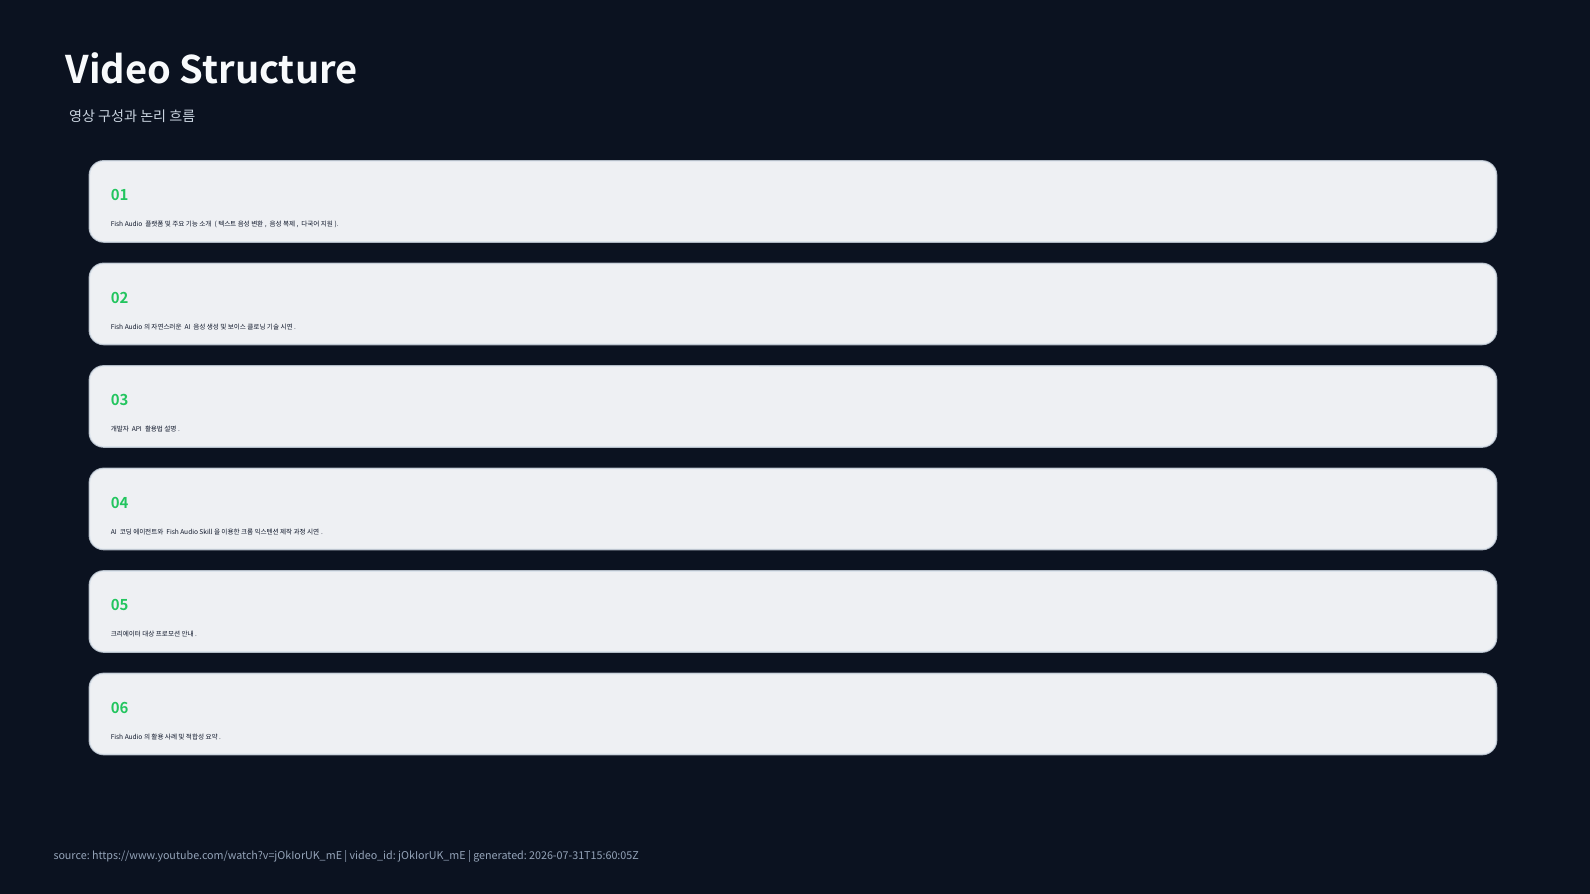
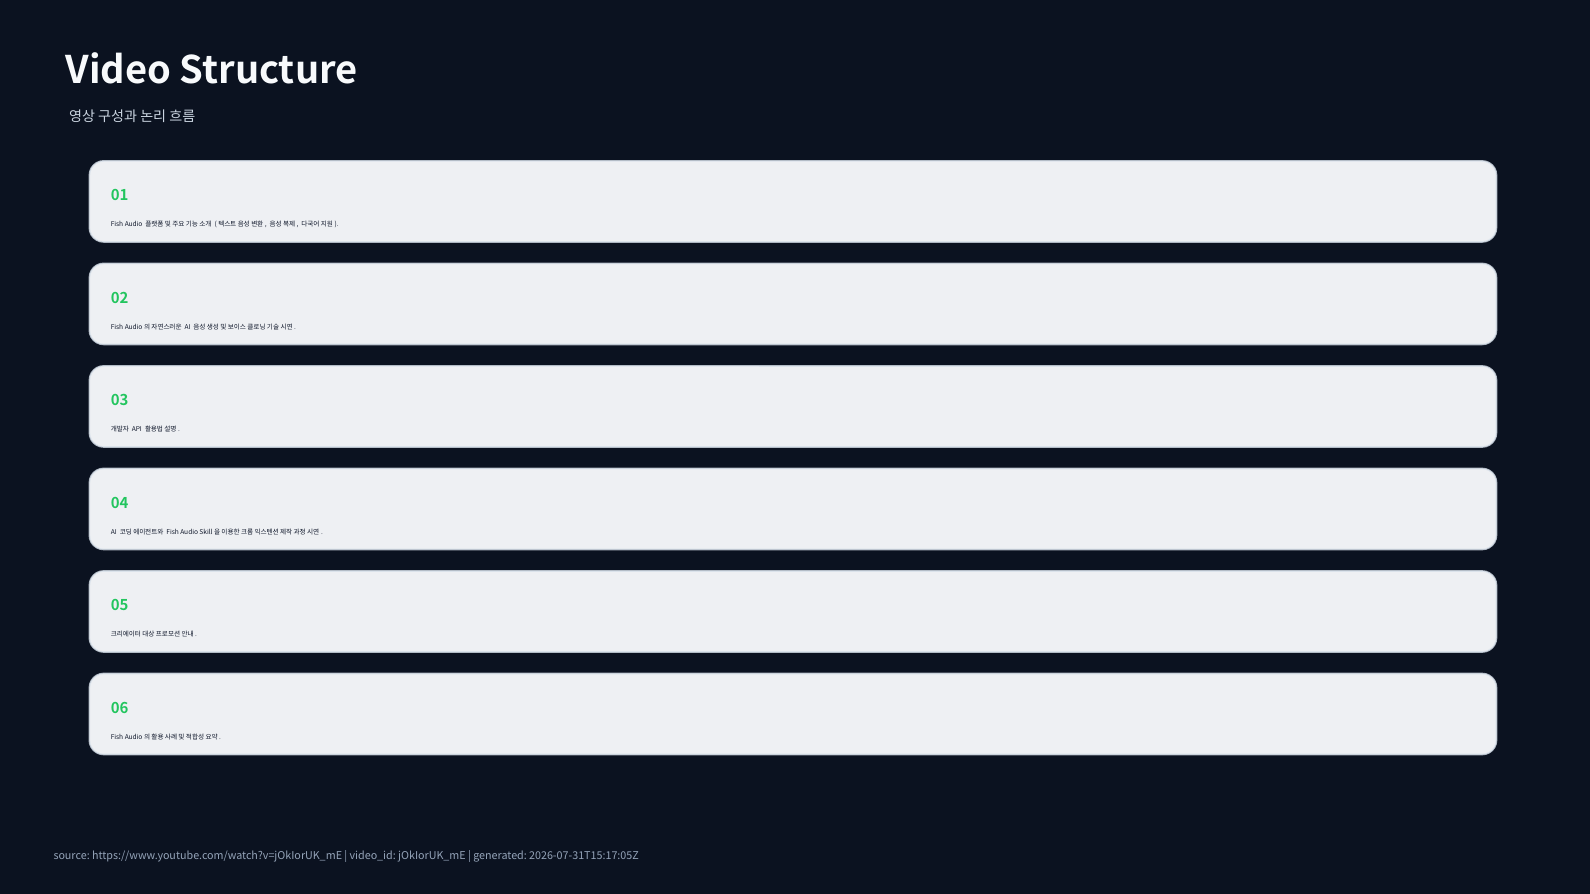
2026-07-31T15:60:05Z: 2026-07-31T15:60:05Z -> 2026-07-31T15:17:05Z (584, 856)
